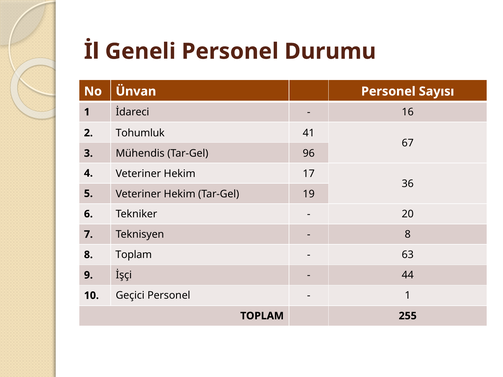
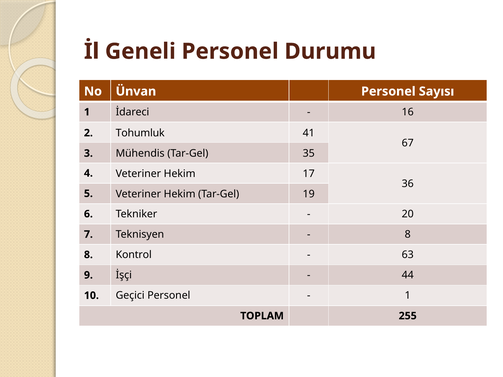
96: 96 -> 35 (309, 153)
8 Toplam: Toplam -> Kontrol (134, 255)
